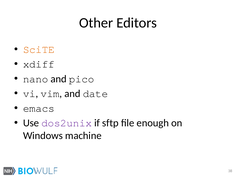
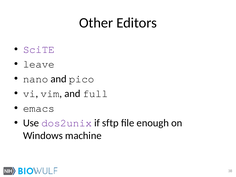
SciTE colour: orange -> purple (39, 50)
xdiff: xdiff -> leave (39, 64)
date: date -> full (95, 94)
